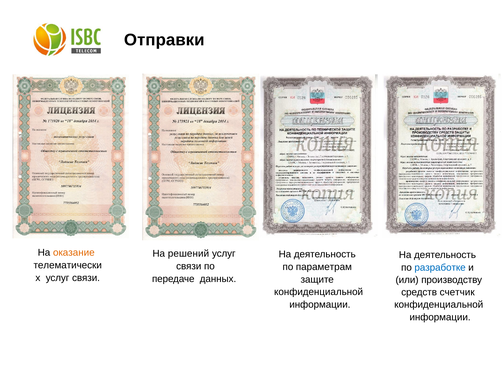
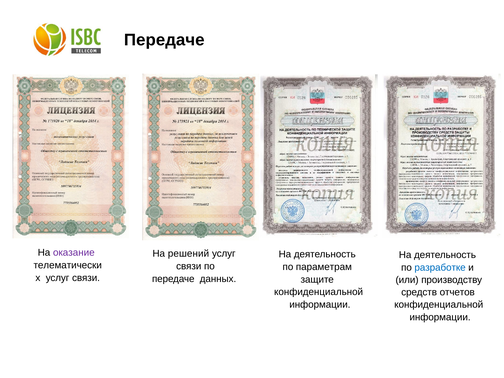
Отправки: Отправки -> Передаче (164, 40)
оказание colour: orange -> purple (74, 253)
счетчик: счетчик -> отчетов (457, 292)
